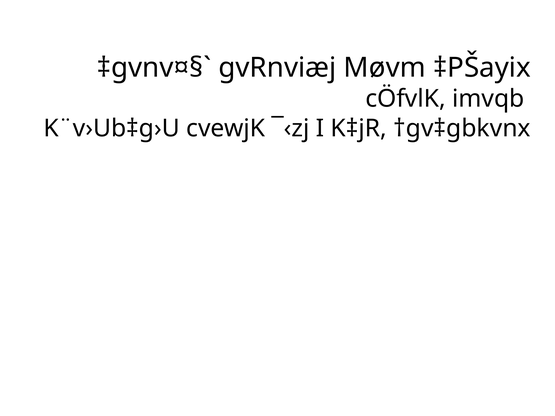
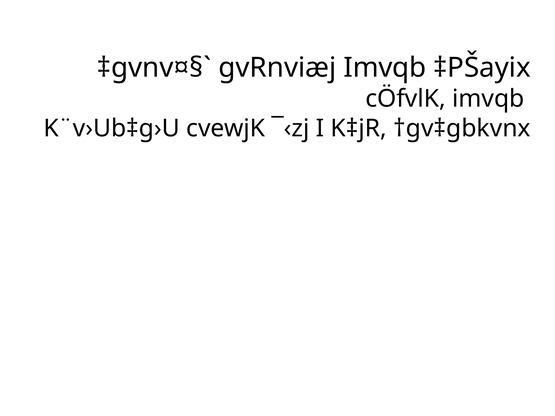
gvRnviæj Møvm: Møvm -> Imvqb (385, 68)
